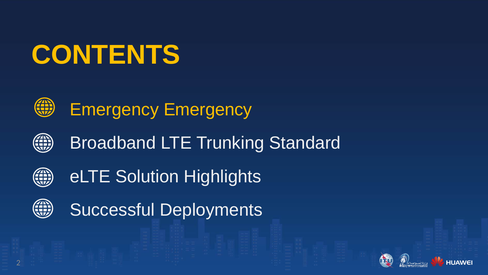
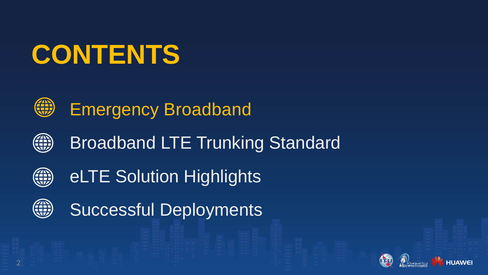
Emergency Emergency: Emergency -> Broadband (208, 110)
